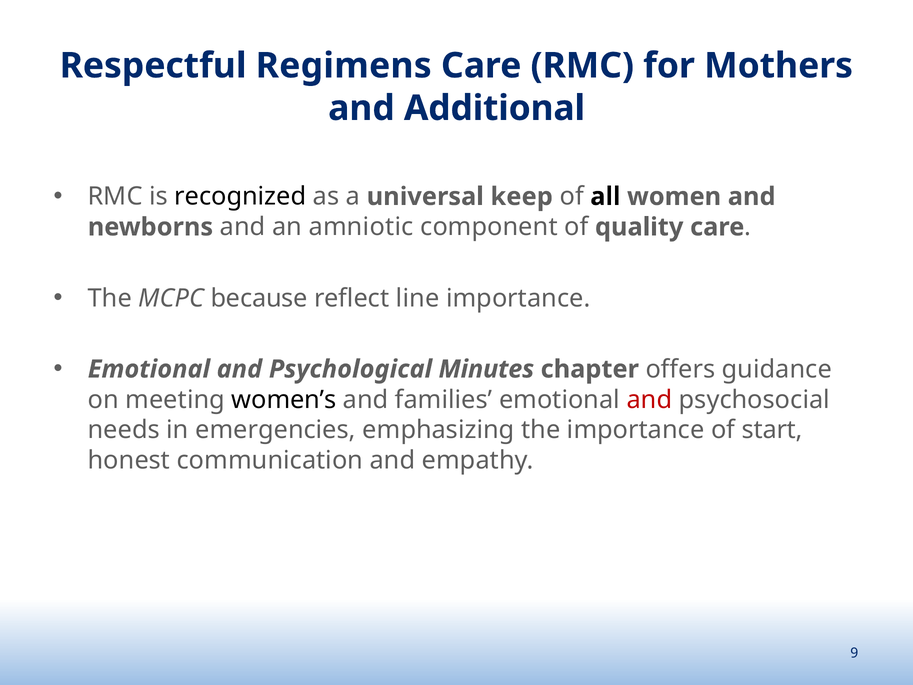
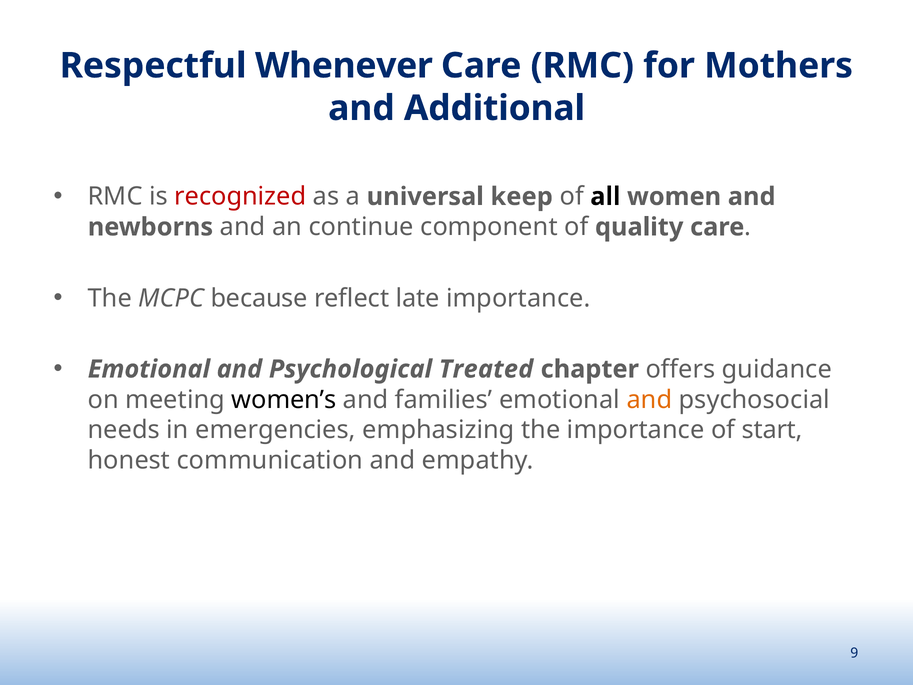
Regimens: Regimens -> Whenever (344, 66)
recognized colour: black -> red (240, 197)
amniotic: amniotic -> continue (361, 227)
line: line -> late (418, 298)
Minutes: Minutes -> Treated (486, 369)
and colour: red -> orange (649, 399)
